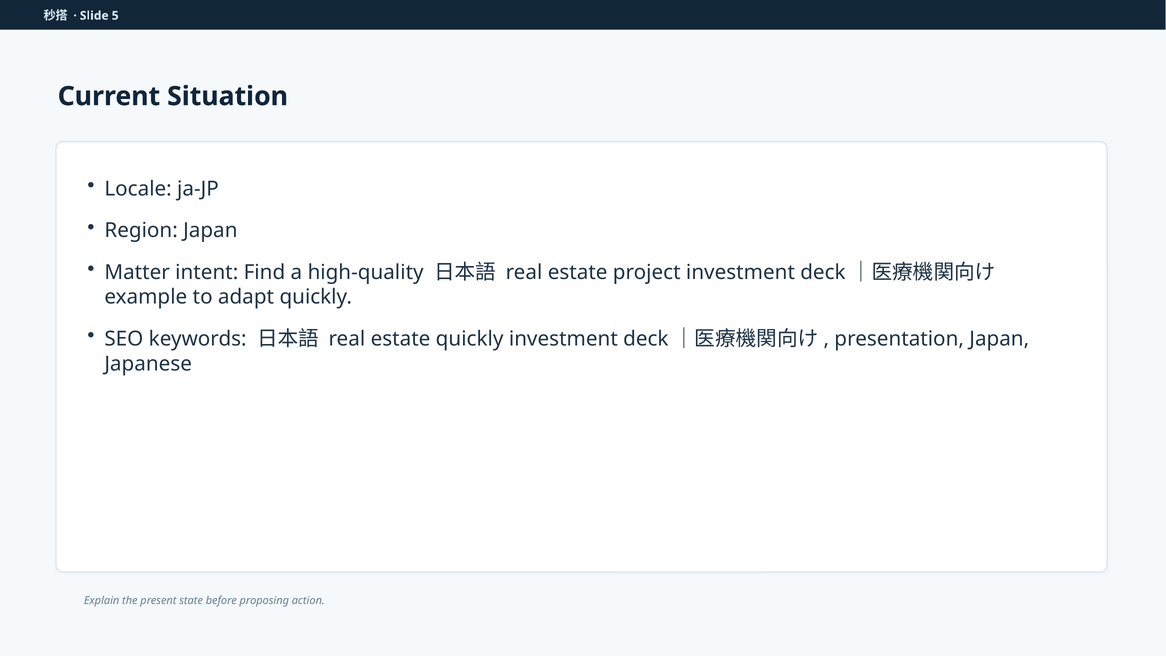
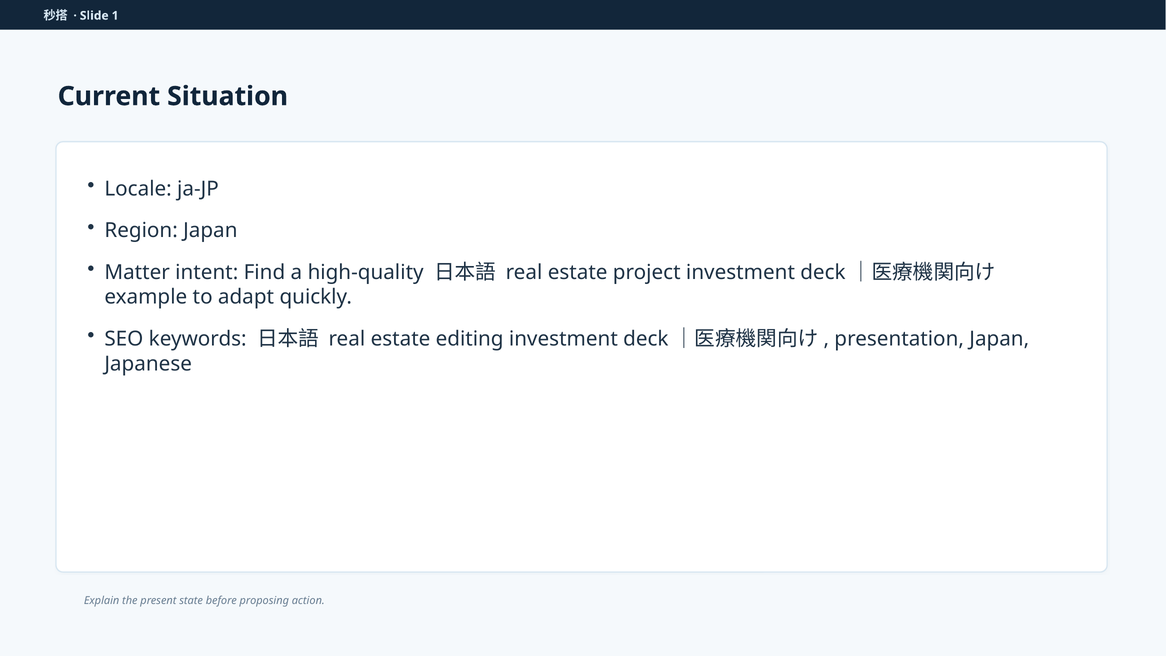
5: 5 -> 1 (115, 16)
estate quickly: quickly -> editing (470, 339)
